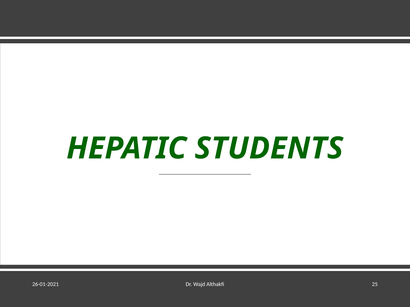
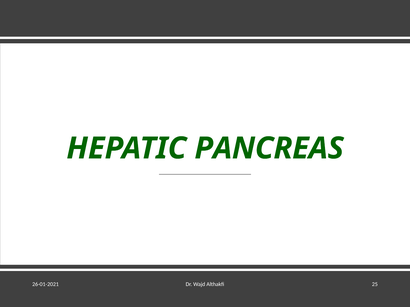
STUDENTS: STUDENTS -> PANCREAS (269, 149)
